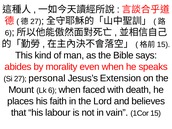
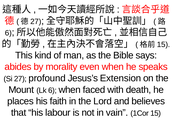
personal: personal -> profound (47, 78)
